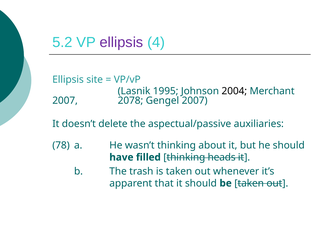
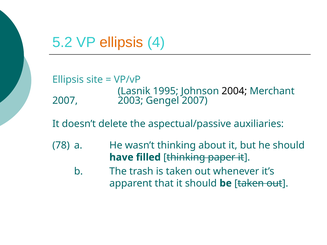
ellipsis colour: purple -> orange (121, 42)
2078: 2078 -> 2003 (130, 101)
heads: heads -> paper (222, 157)
